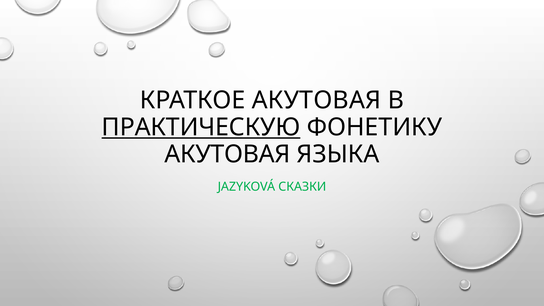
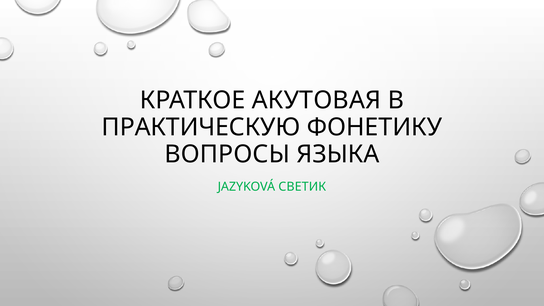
ПРАКТИЧЕСКУЮ underline: present -> none (201, 127)
АКУТОВАЯ: АКУТОВАЯ -> ВОПРОСЫ (227, 154)
СКАЗКИ: СКАЗКИ -> СВЕТИК (302, 187)
